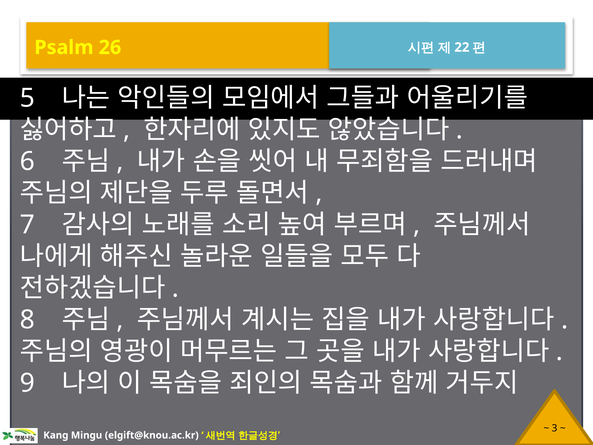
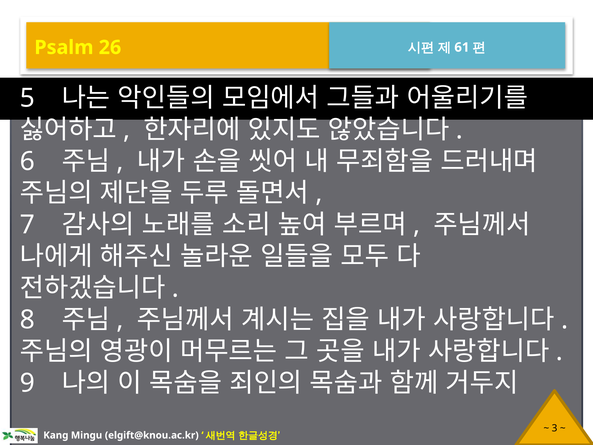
22: 22 -> 61 (462, 47)
